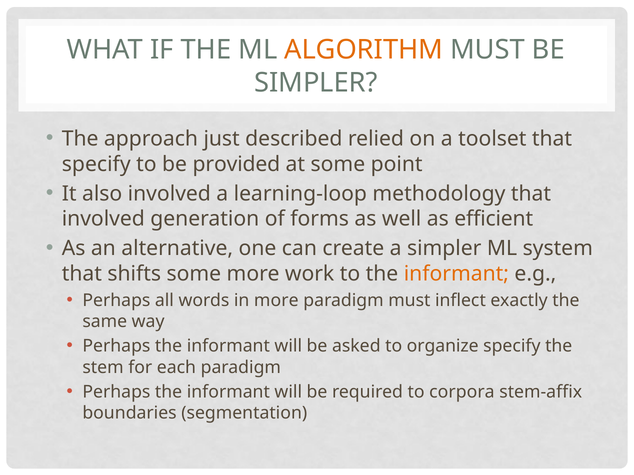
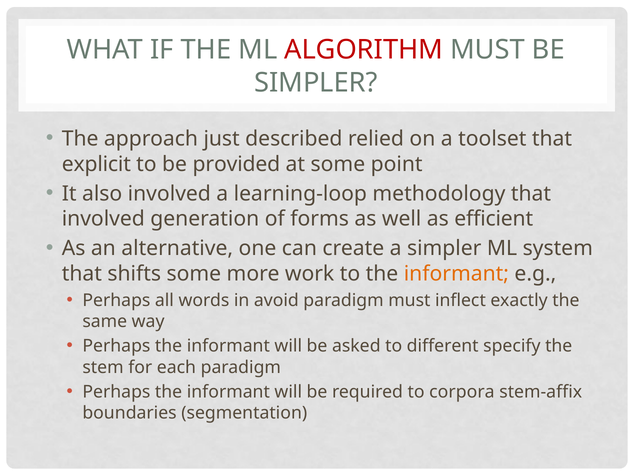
ALGORITHM colour: orange -> red (364, 50)
specify: specify -> explicit (96, 164)
in more: more -> avoid (276, 301)
organize: organize -> different (443, 346)
